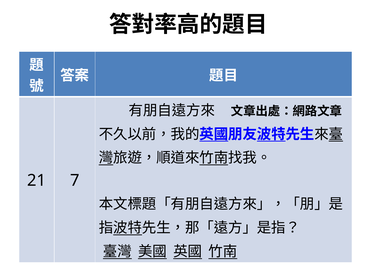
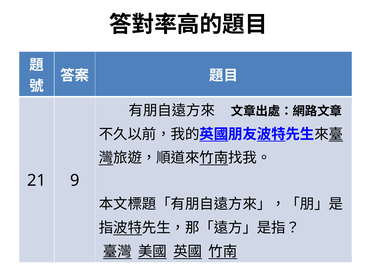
7: 7 -> 9 (75, 180)
